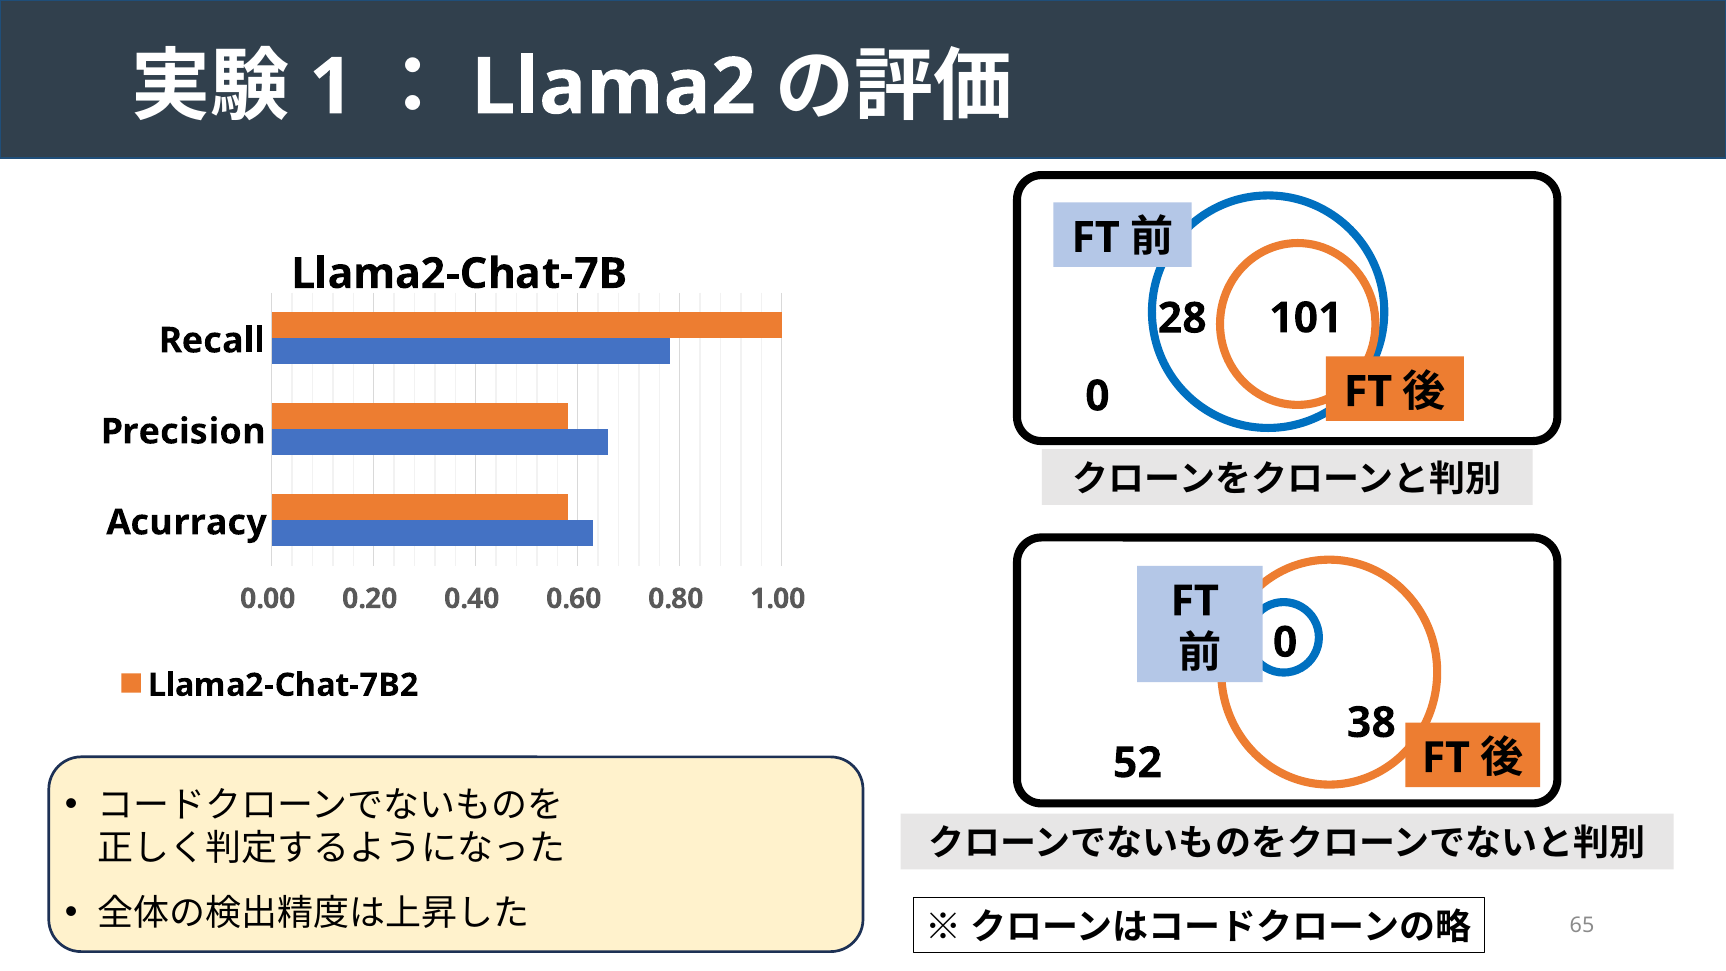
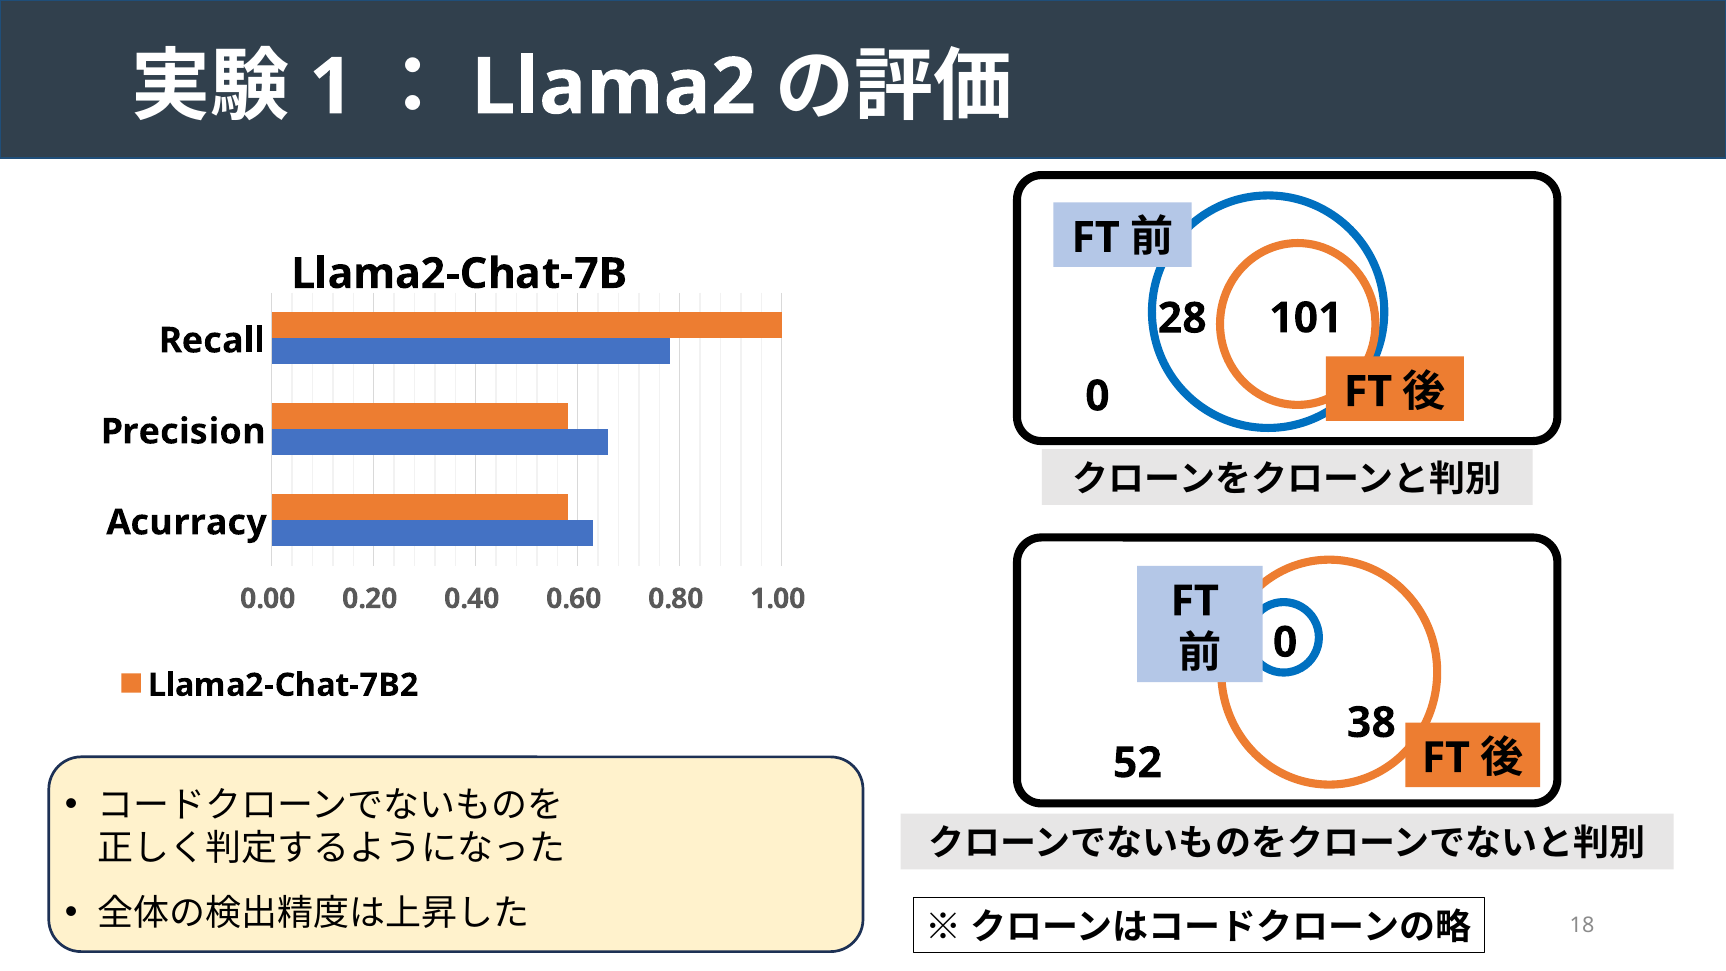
65: 65 -> 18 (1582, 925)
